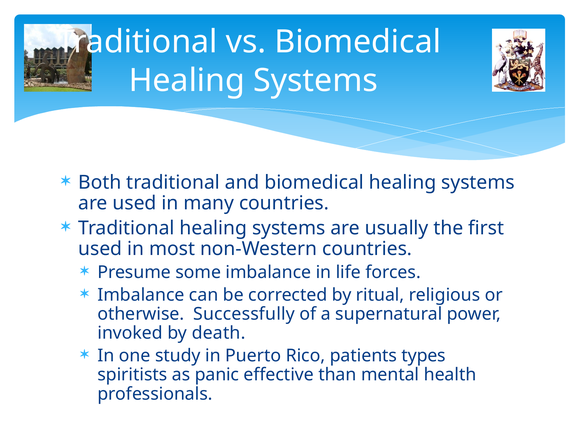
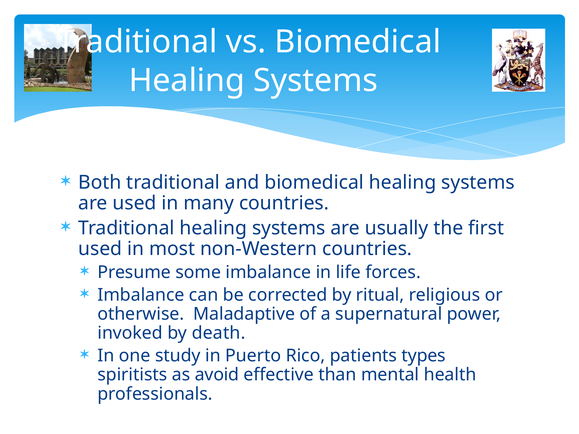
Successfully: Successfully -> Maladaptive (244, 314)
panic: panic -> avoid (217, 375)
